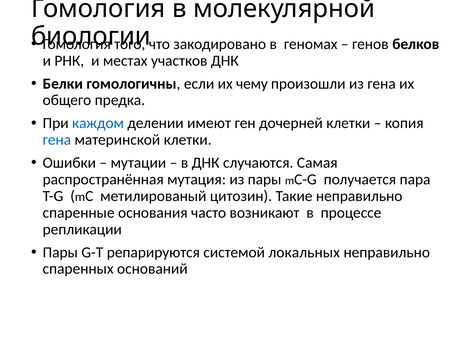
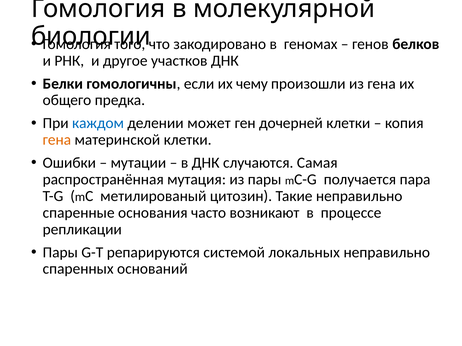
местах: местах -> другое (125, 61)
имеют: имеют -> может (209, 123)
гена colour: blue -> orange (57, 140)
